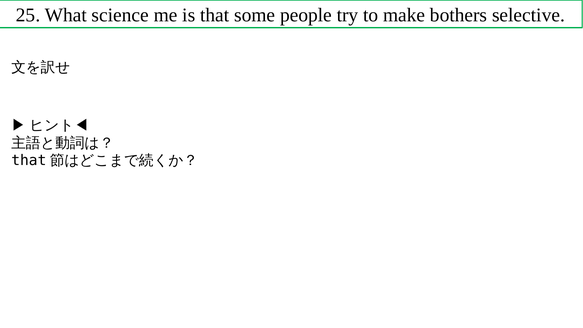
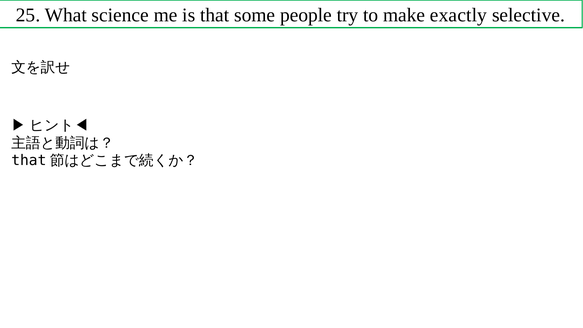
bothers: bothers -> exactly (458, 15)
